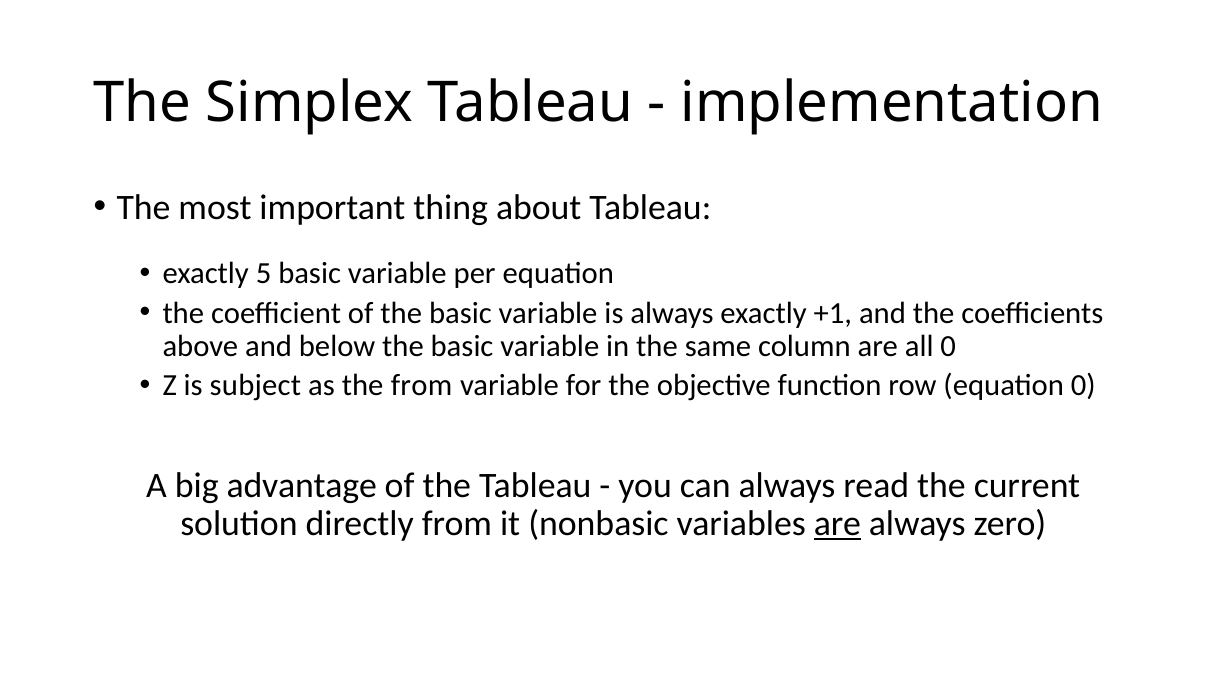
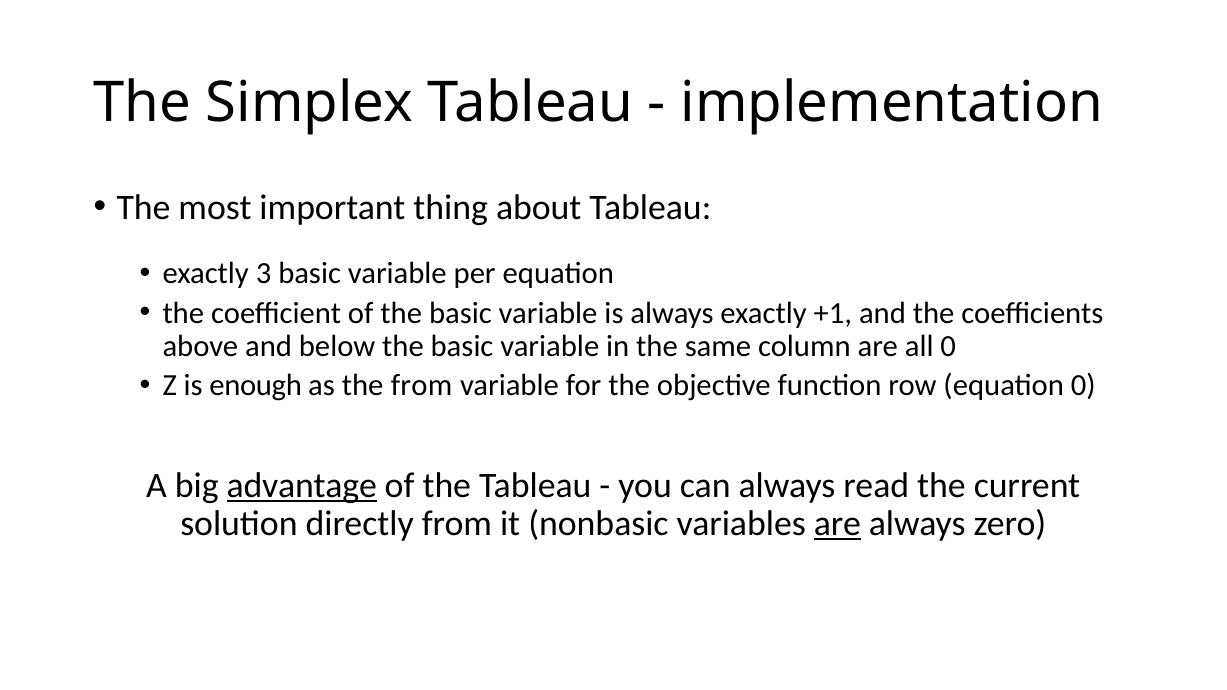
5: 5 -> 3 (264, 274)
subject: subject -> enough (256, 386)
advantage underline: none -> present (302, 486)
